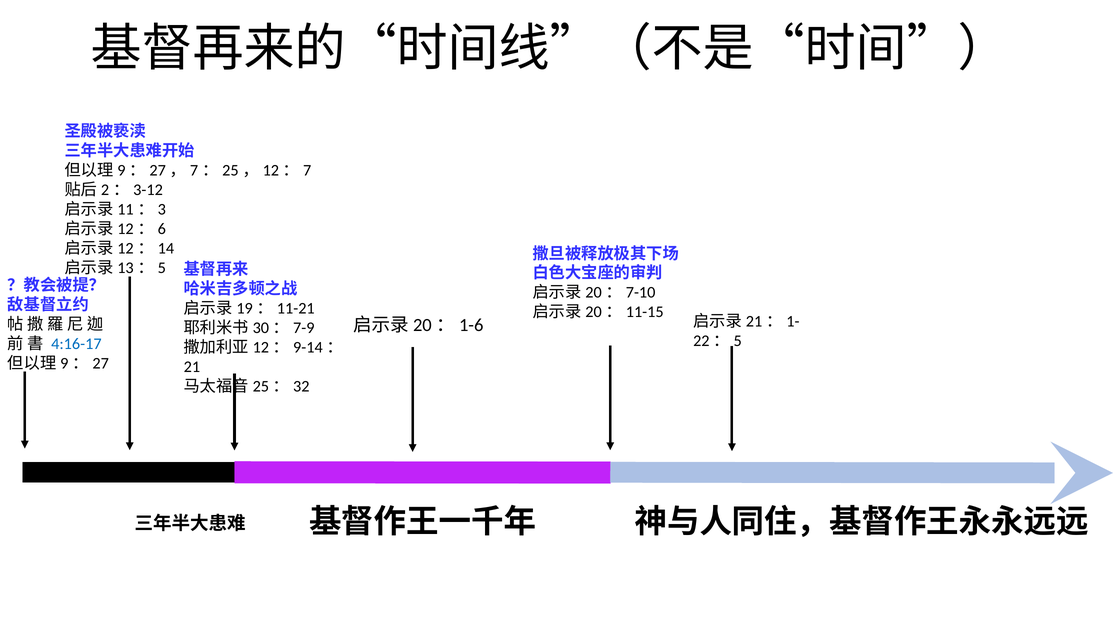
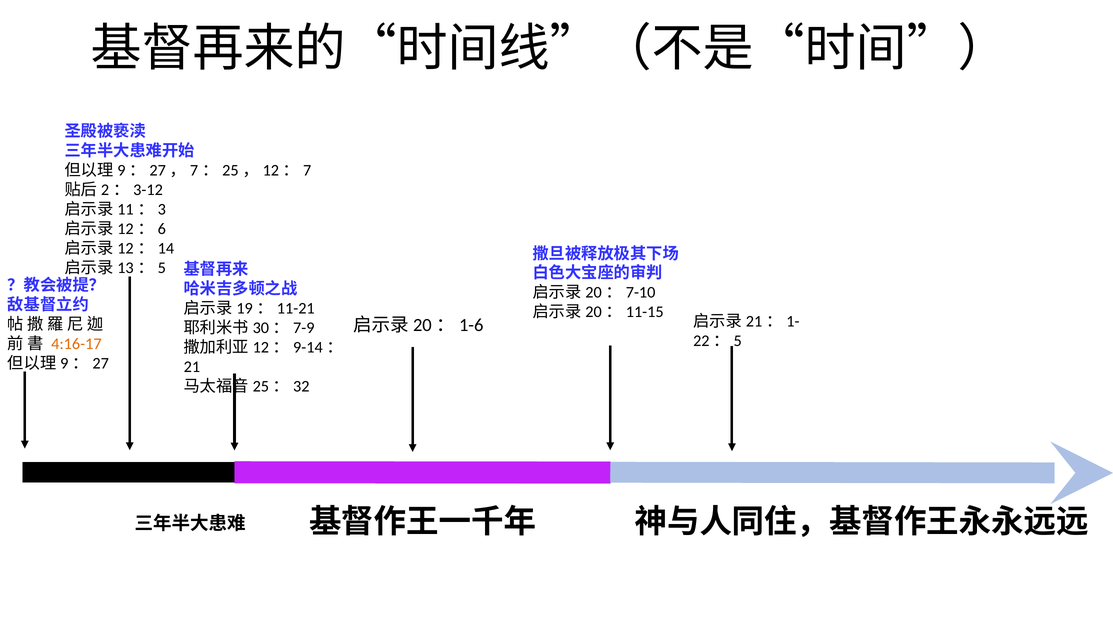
4:16-17 colour: blue -> orange (76, 344)
